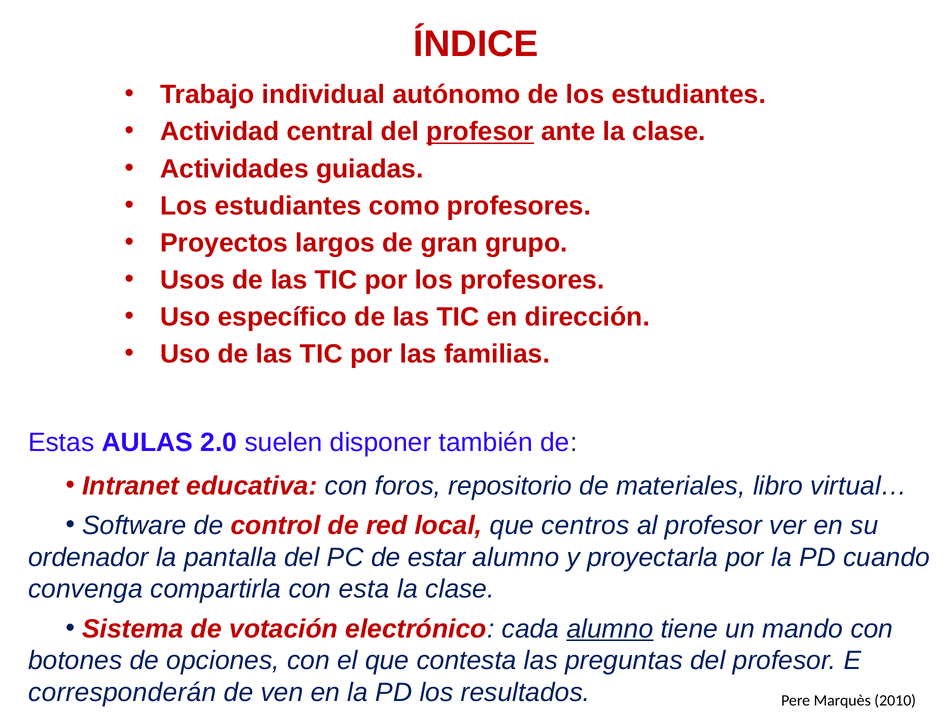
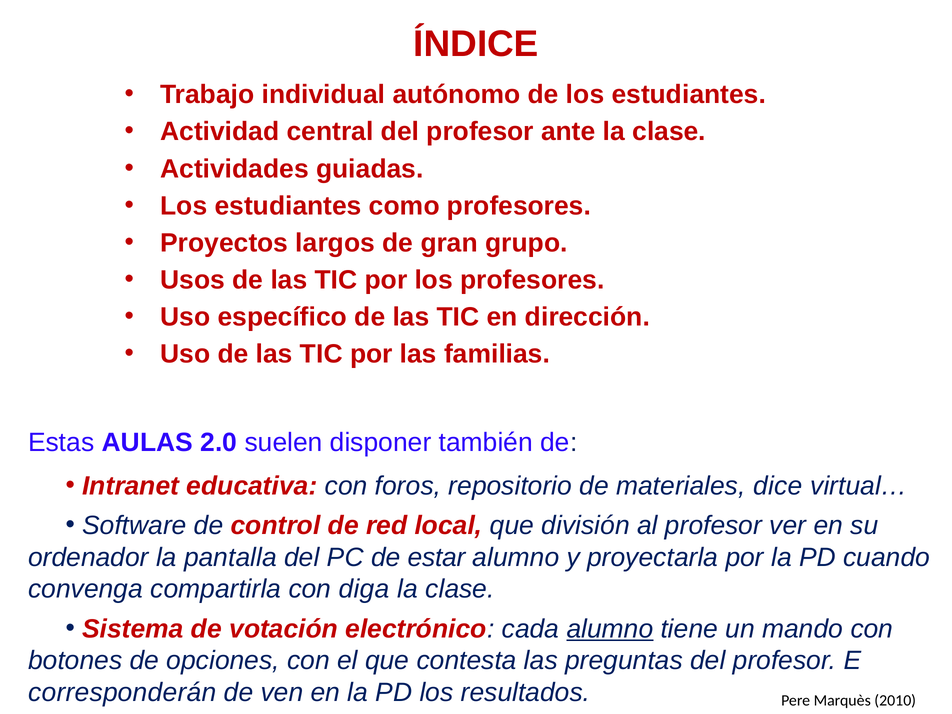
profesor underline: present -> none (480, 132)
libro: libro -> dice (778, 486)
centros: centros -> división (586, 526)
esta: esta -> diga (364, 589)
